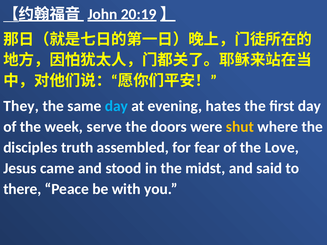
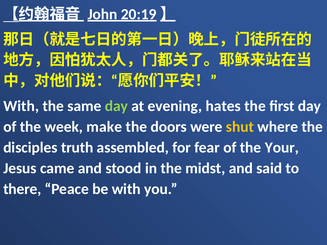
They: They -> With (21, 106)
day colour: light blue -> light green (116, 106)
serve: serve -> make (104, 127)
Love: Love -> Your (282, 148)
